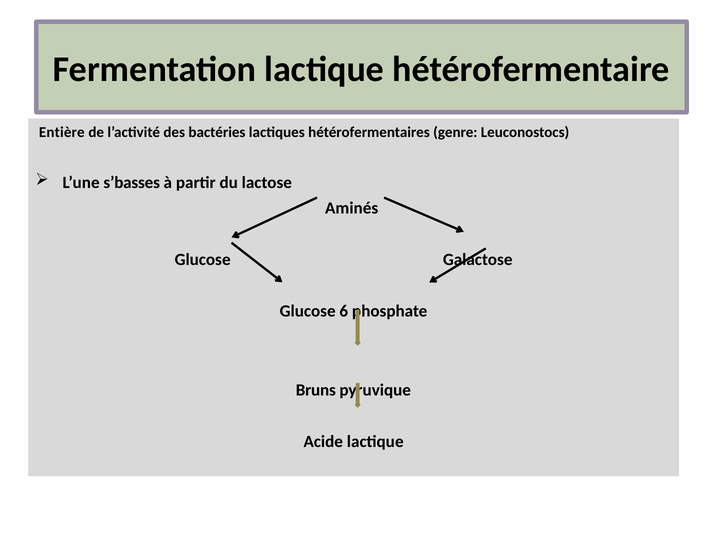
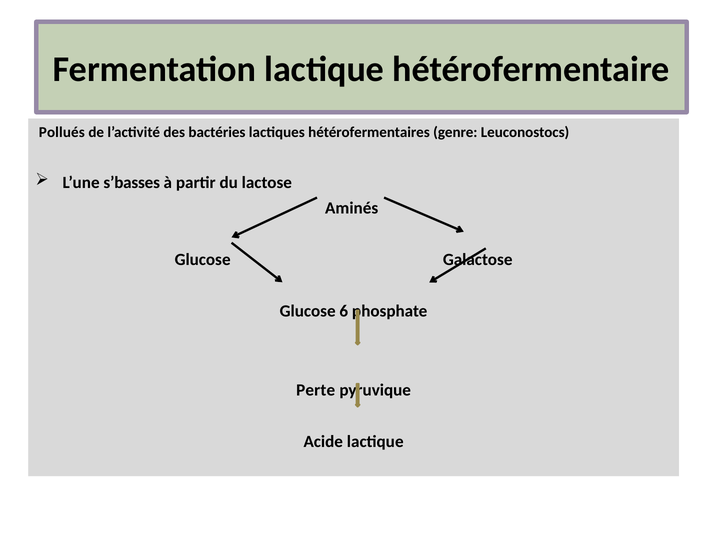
Entière: Entière -> Pollués (62, 132)
Bruns: Bruns -> Perte (316, 390)
